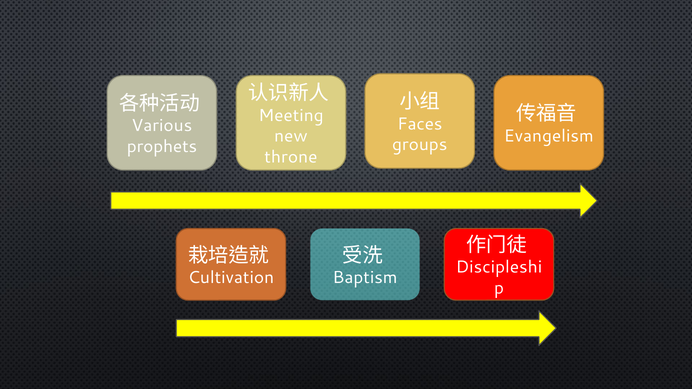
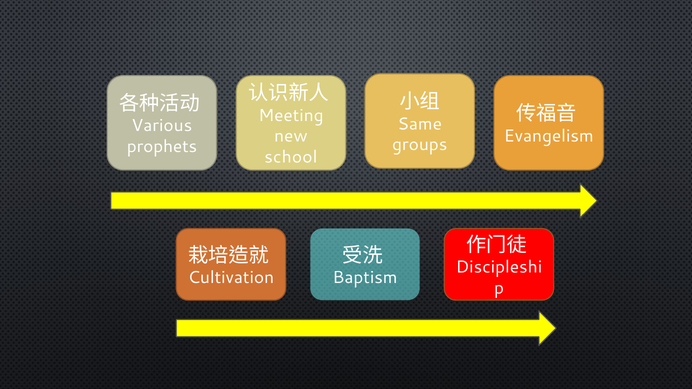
Faces: Faces -> Same (420, 124)
throne: throne -> school (291, 157)
